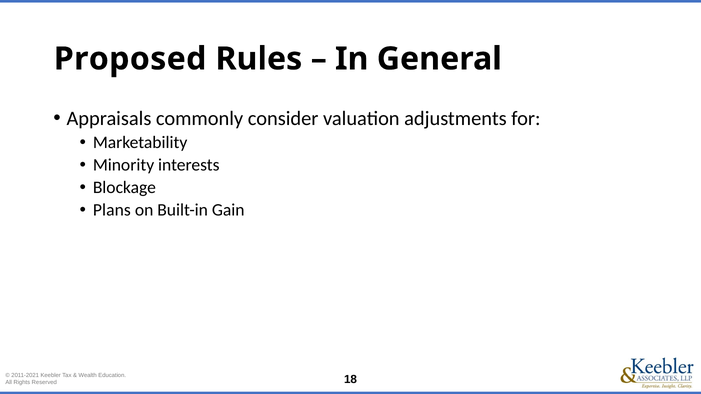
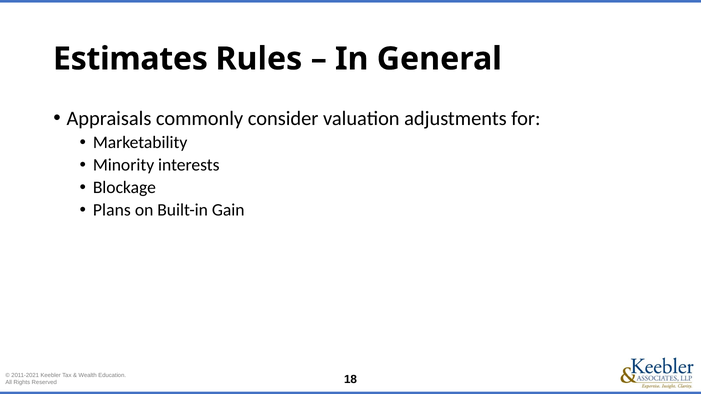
Proposed: Proposed -> Estimates (130, 59)
